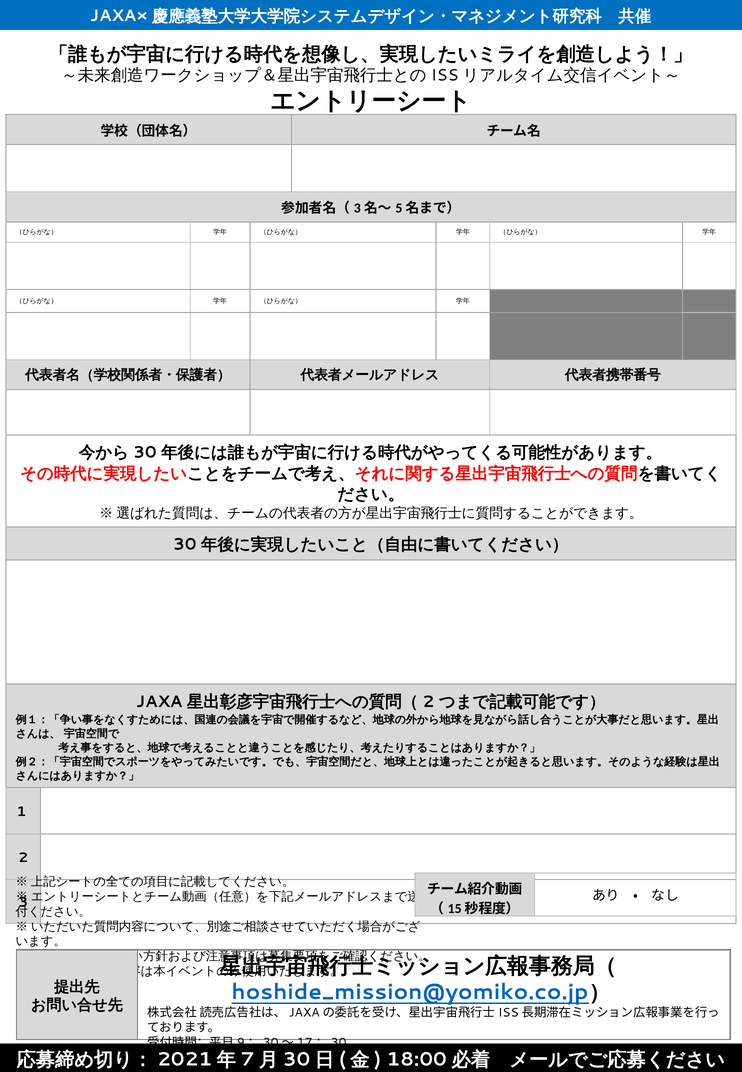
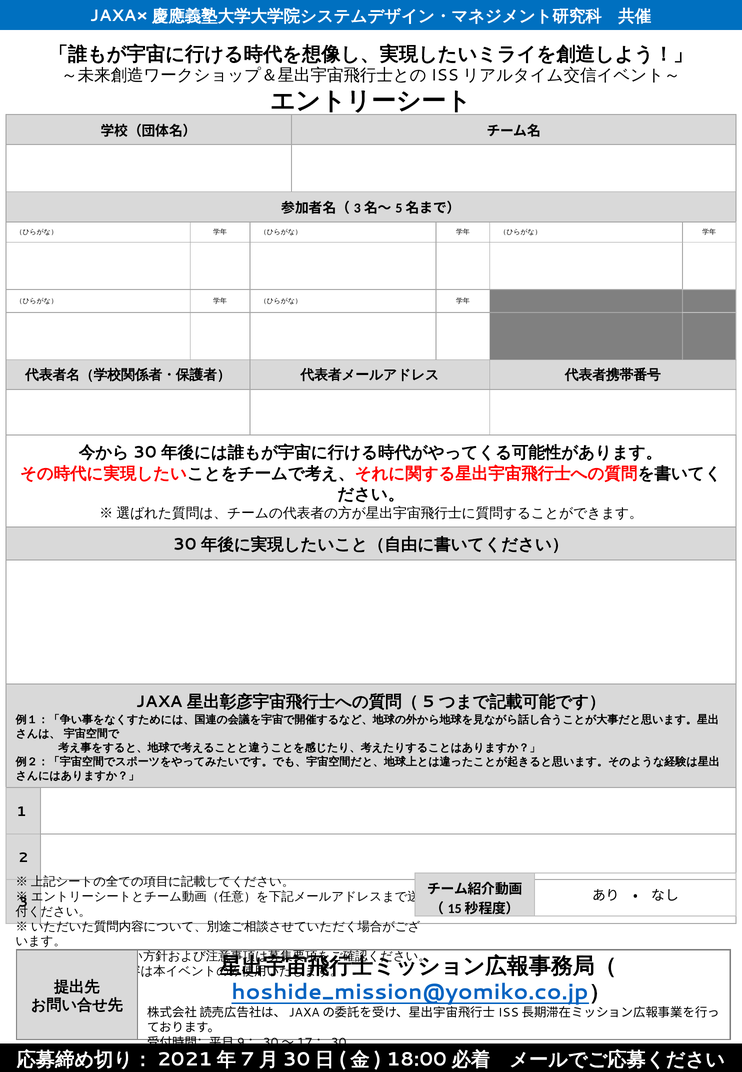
2: 2 -> 5 (428, 701)
